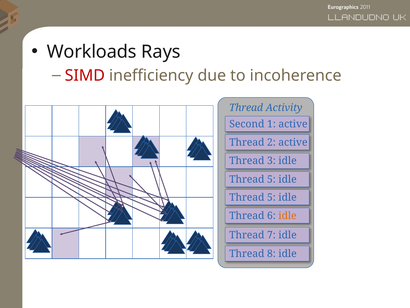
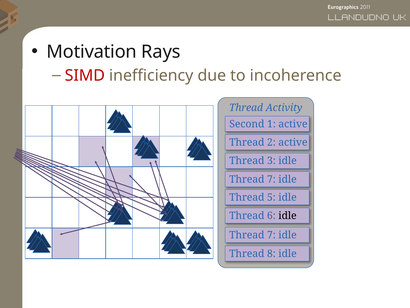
Workloads: Workloads -> Motivation (92, 52)
5: 5 -> 7 (271, 179)
idle colour: orange -> black (288, 215)
